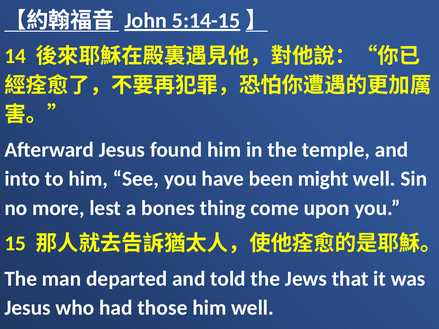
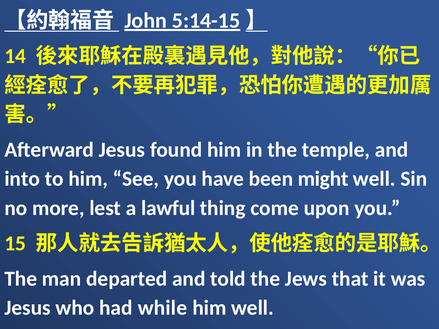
bones: bones -> lawful (168, 208)
those: those -> while (162, 308)
